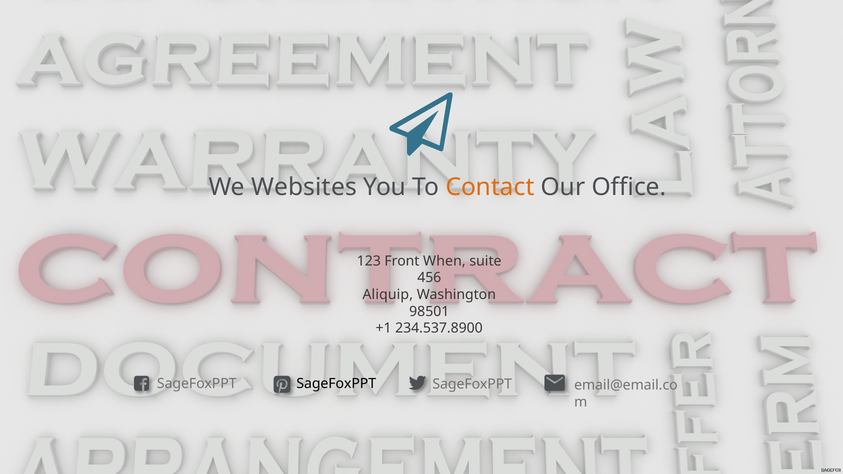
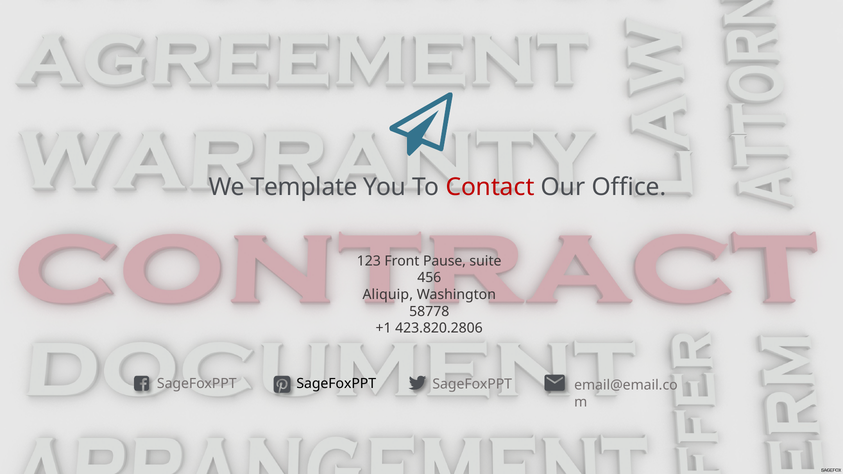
Websites: Websites -> Template (304, 187)
Contact colour: orange -> red (490, 187)
When: When -> Pause (445, 261)
98501: 98501 -> 58778 (429, 312)
234.537.8900: 234.537.8900 -> 423.820.2806 (439, 328)
